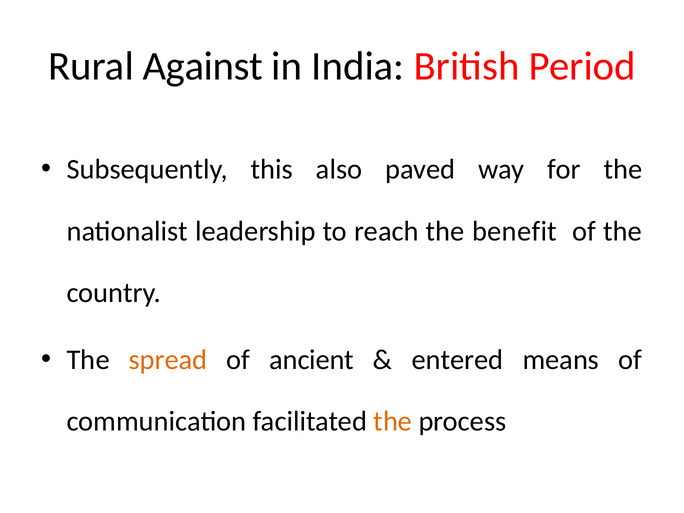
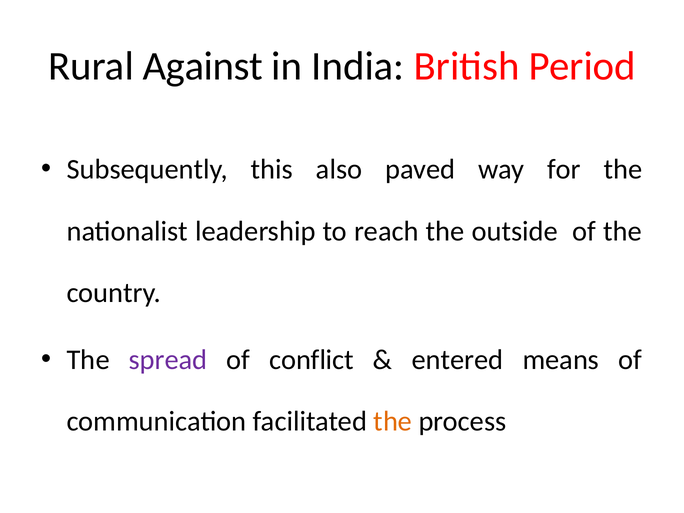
benefit: benefit -> outside (515, 231)
spread colour: orange -> purple (168, 360)
ancient: ancient -> conflict (312, 360)
